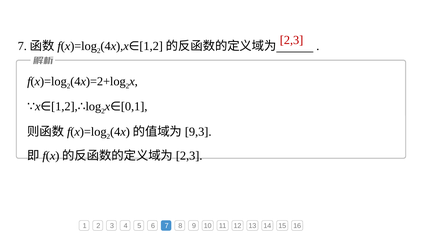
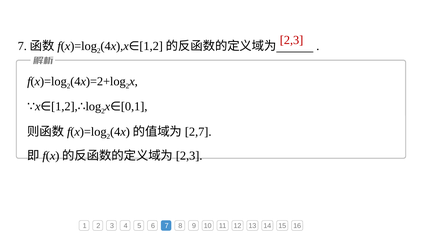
9,3: 9,3 -> 2,7 (198, 132)
